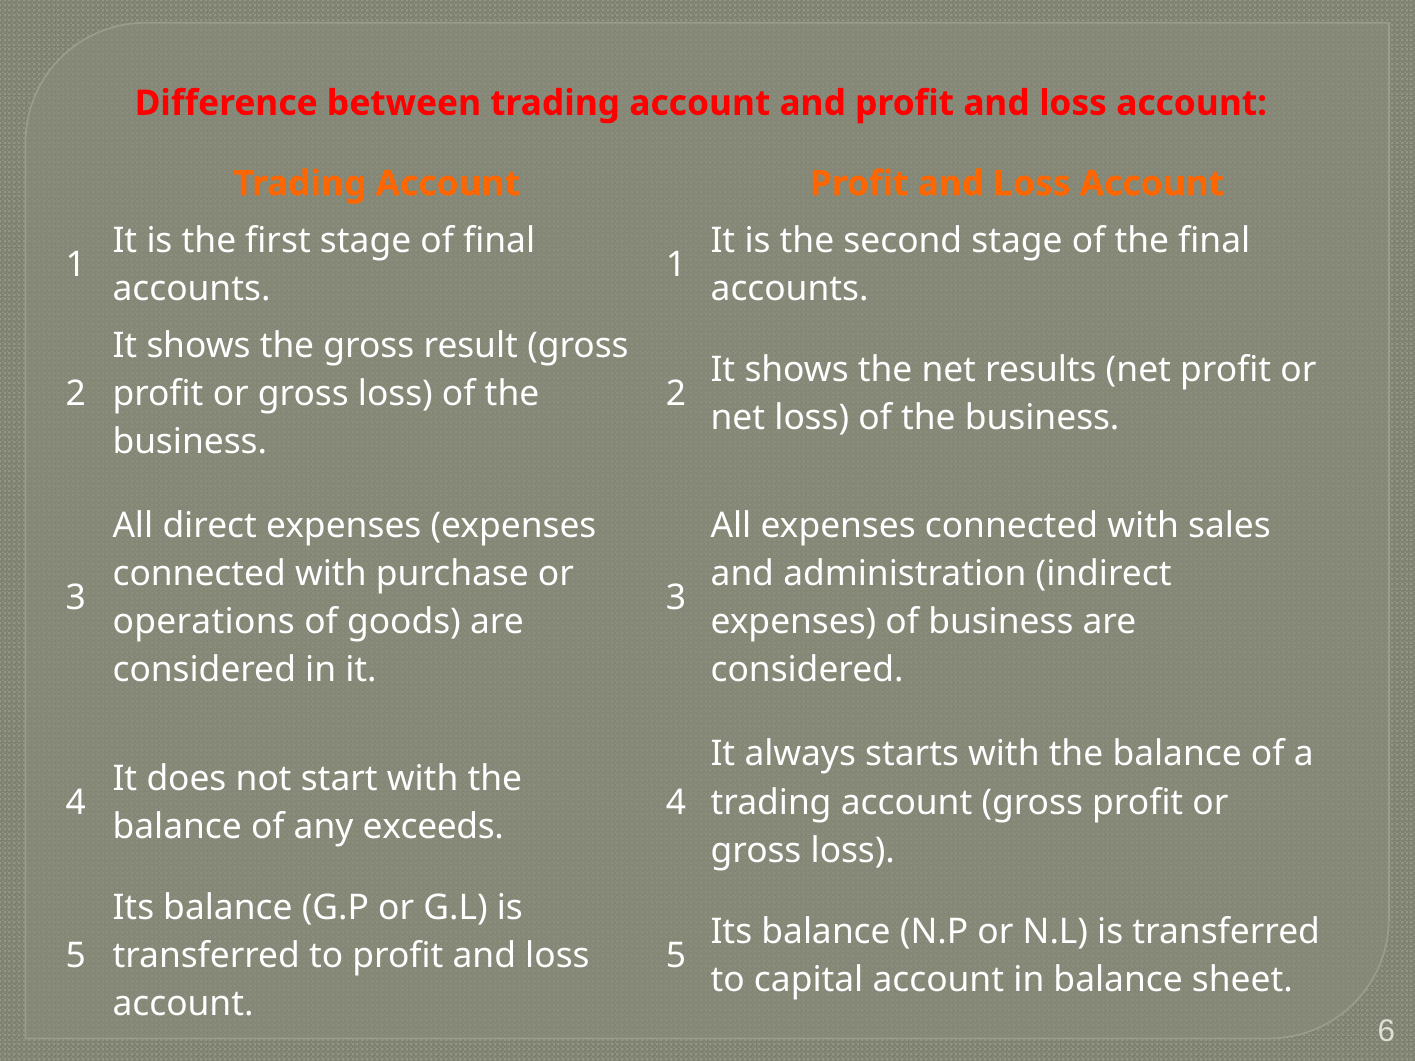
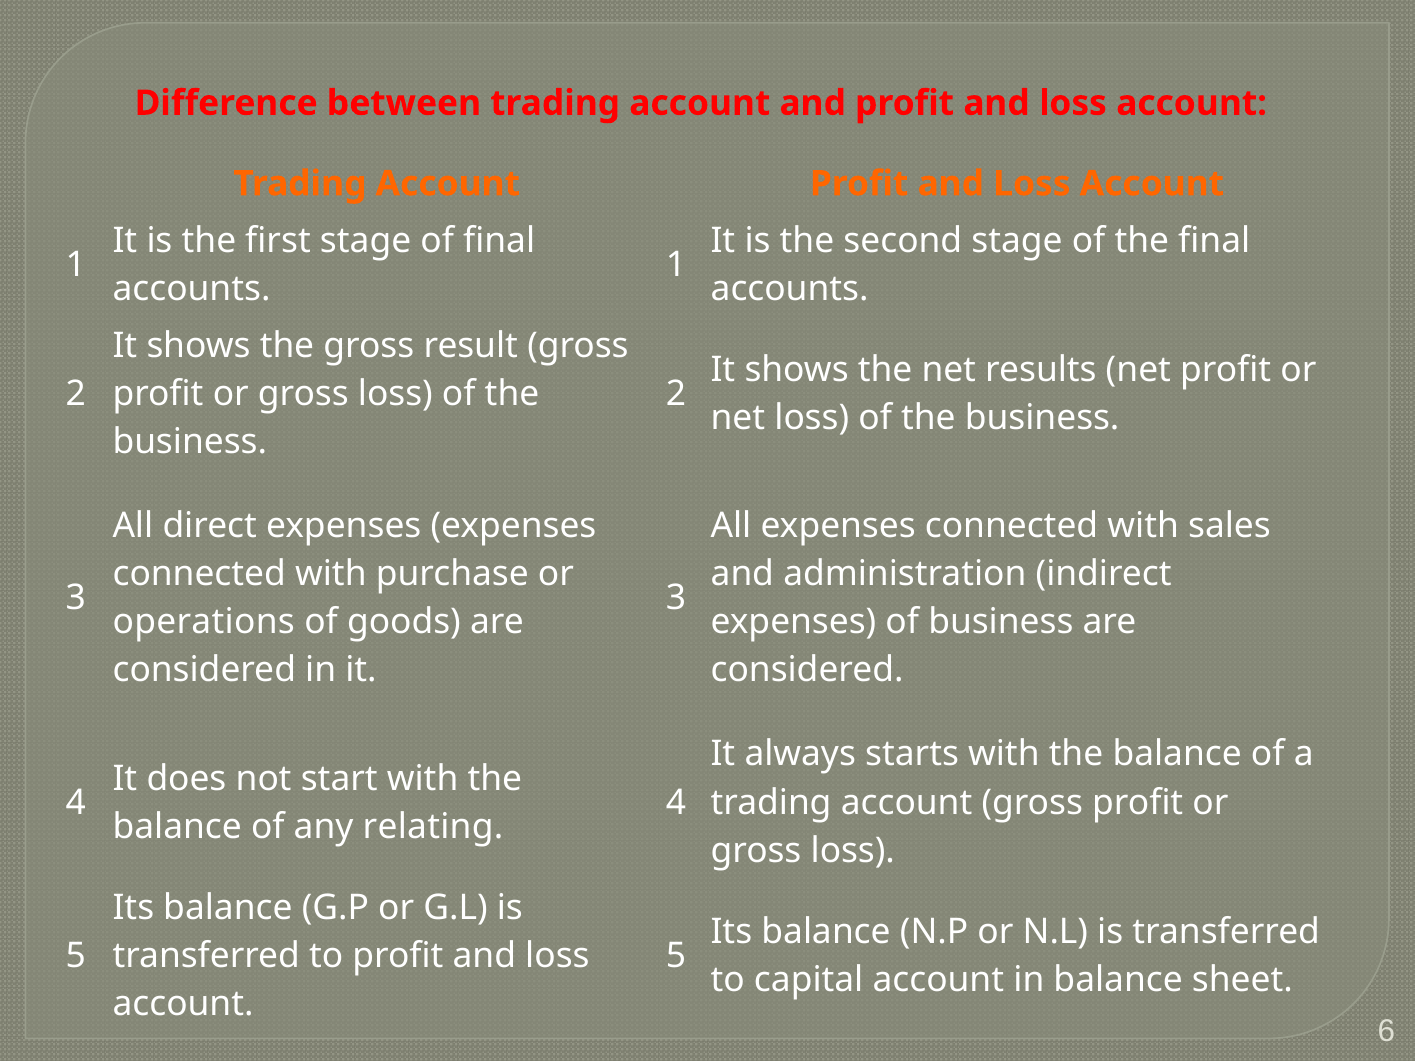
exceeds: exceeds -> relating (433, 827)
